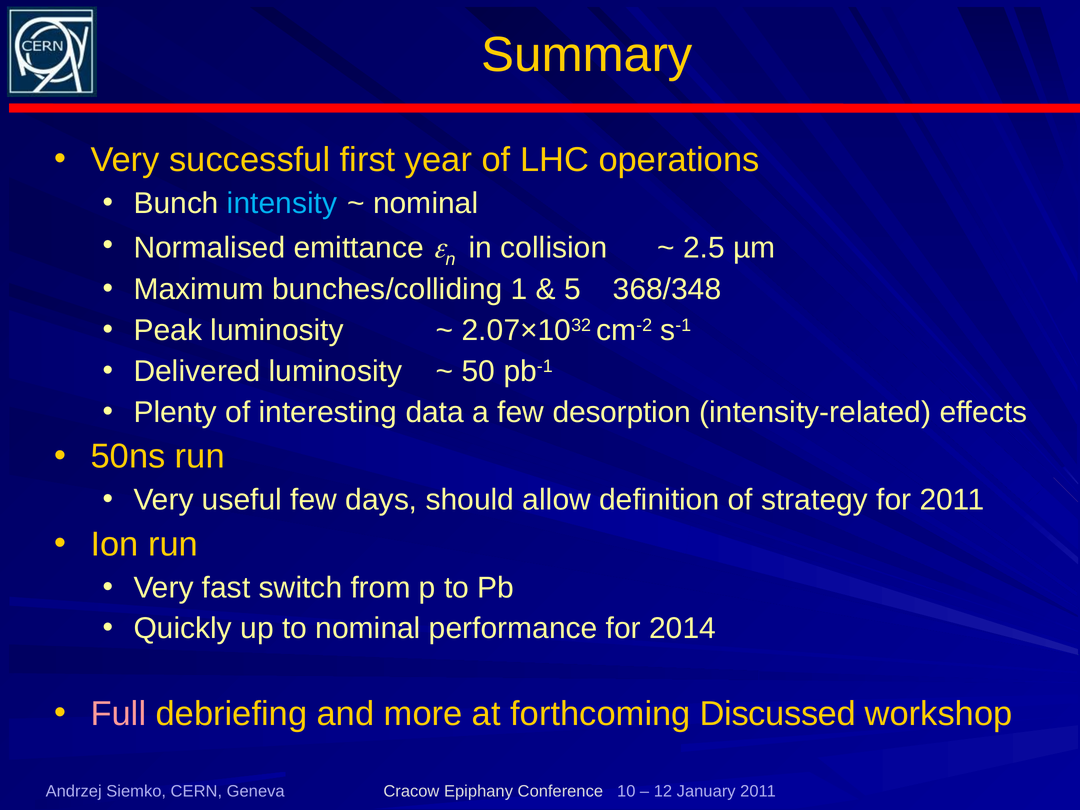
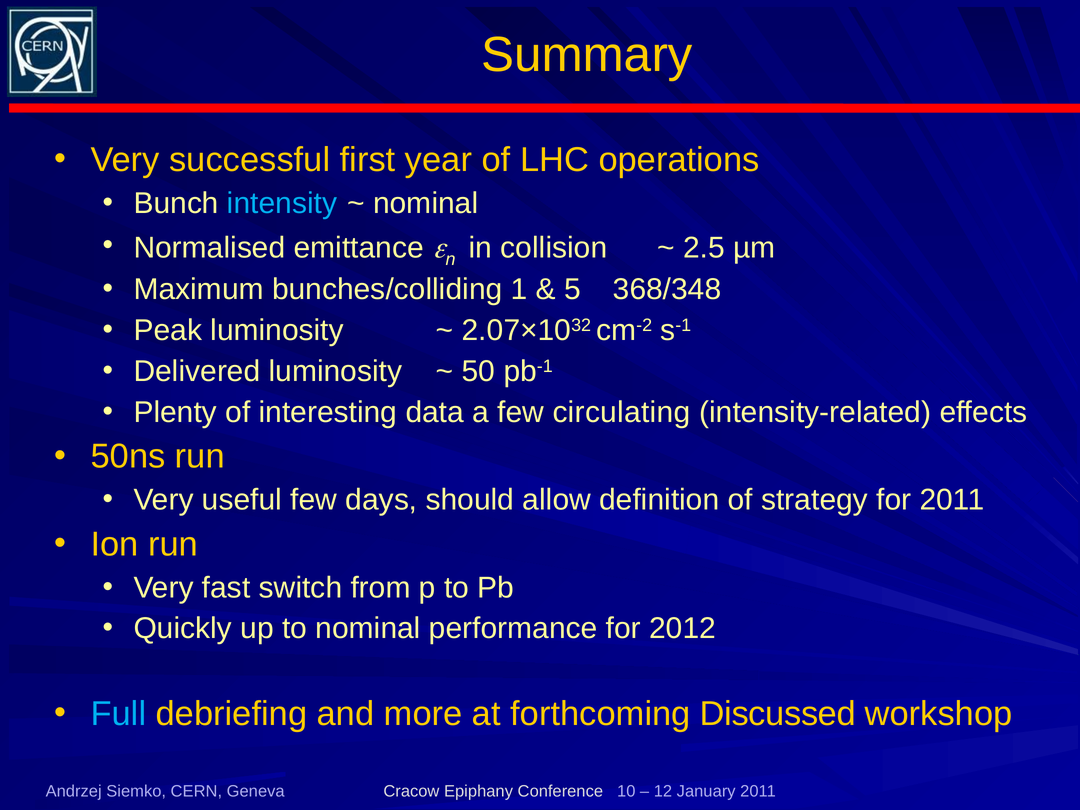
desorption: desorption -> circulating (622, 412)
2014: 2014 -> 2012 (683, 629)
Full colour: pink -> light blue (118, 714)
